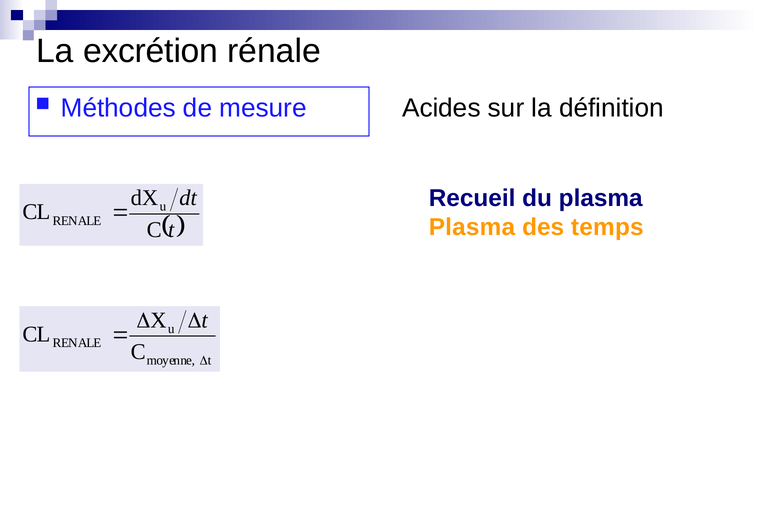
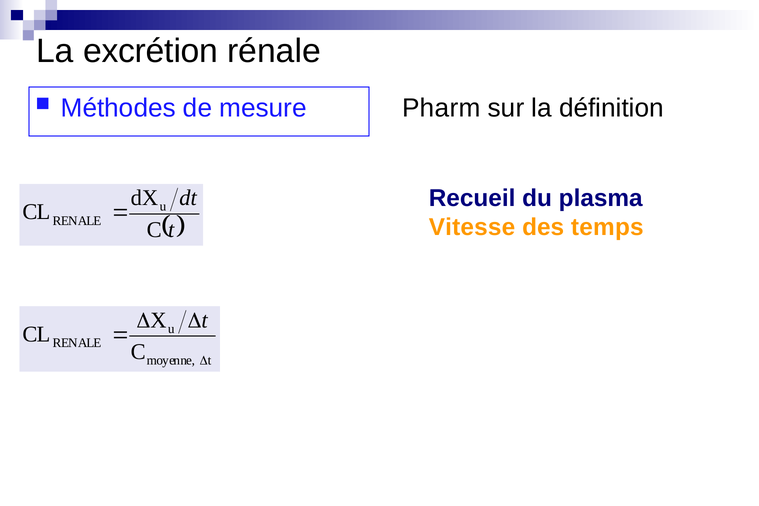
Acides: Acides -> Pharm (441, 108)
Plasma: Plasma -> Vitesse (472, 227)
